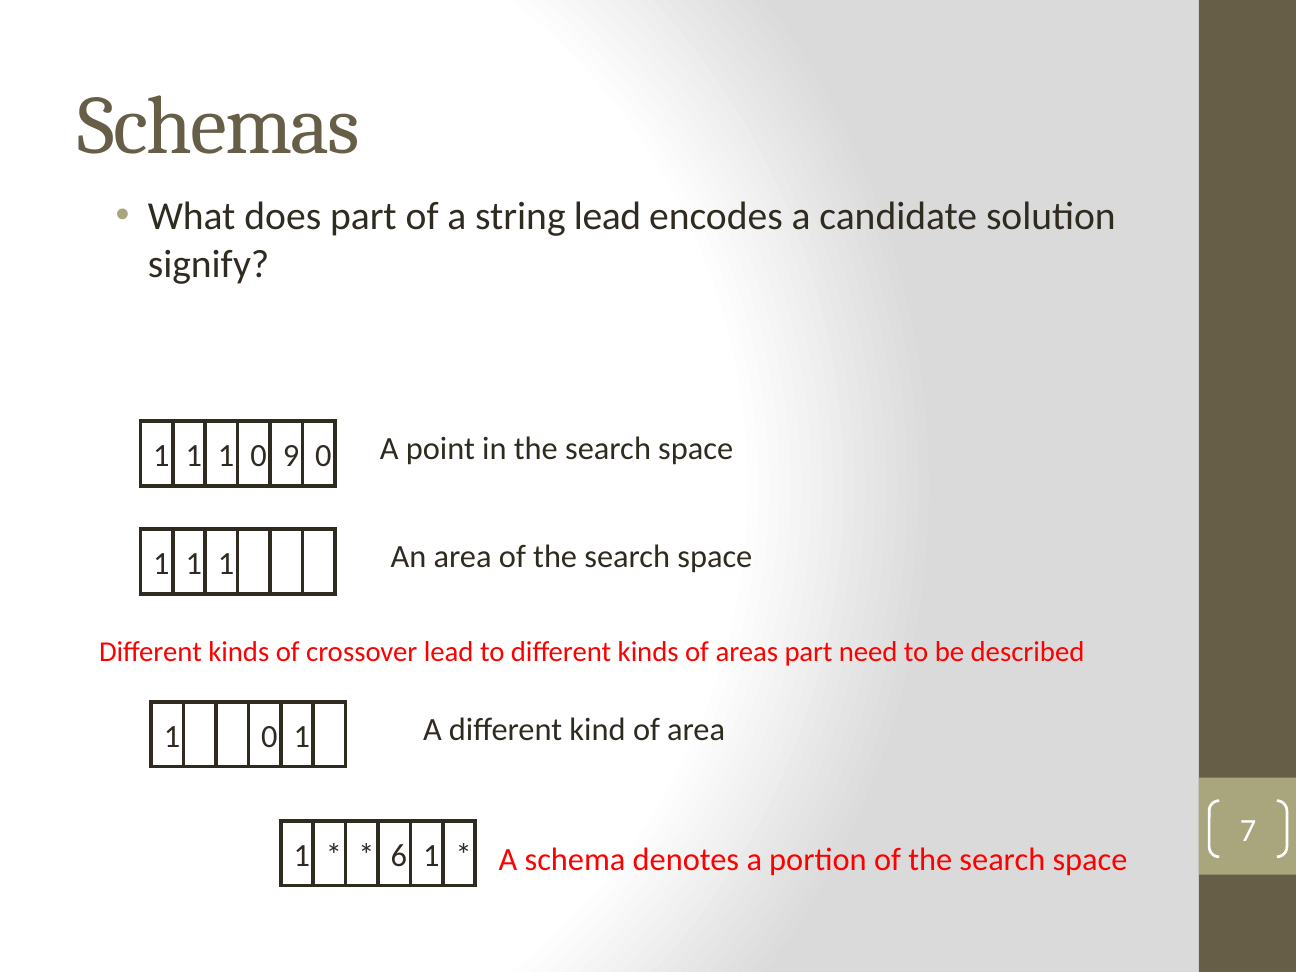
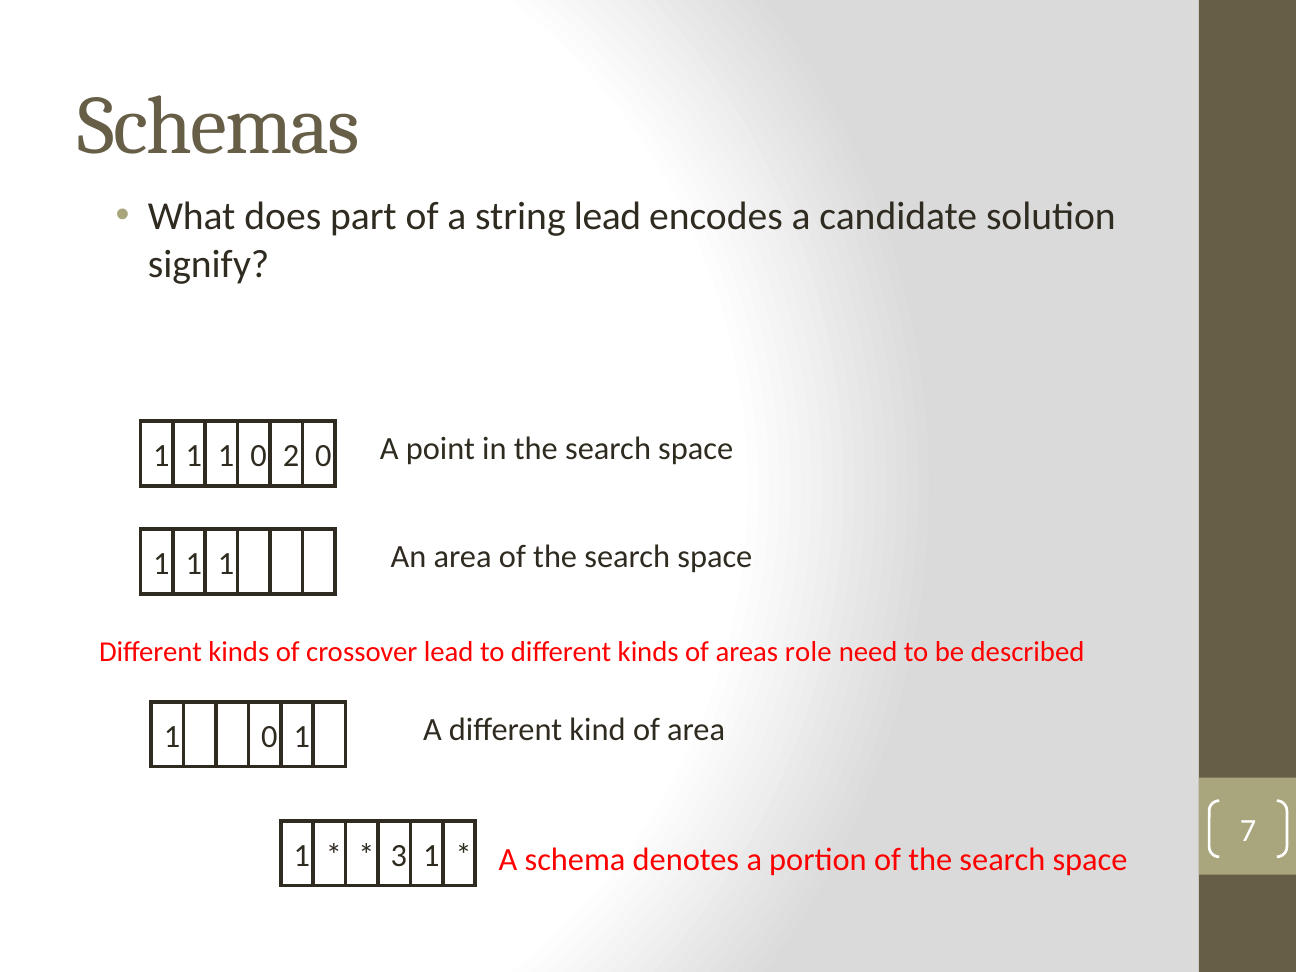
9: 9 -> 2 (291, 456)
areas part: part -> role (808, 652)
6: 6 -> 3 (399, 855)
